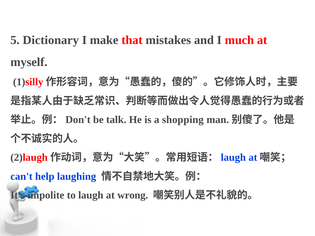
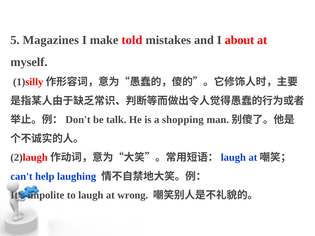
Dictionary: Dictionary -> Magazines (51, 40)
that: that -> told (132, 40)
much: much -> about (239, 40)
